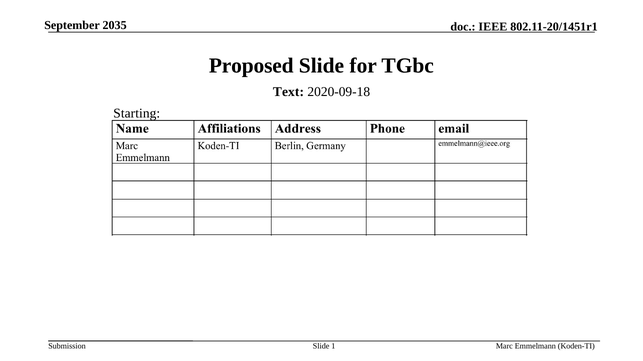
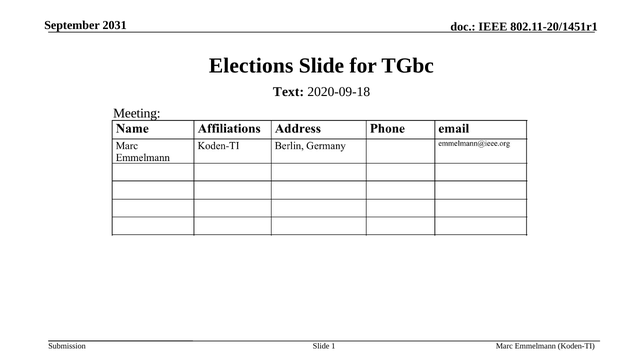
2035: 2035 -> 2031 (115, 26)
Proposed: Proposed -> Elections (251, 66)
Starting: Starting -> Meeting (137, 114)
